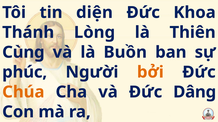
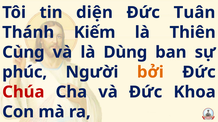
Khoa: Khoa -> Tuân (194, 13)
Lòng: Lòng -> Kiếm (95, 33)
Buồn: Buồn -> Dùng (125, 52)
Chúa colour: orange -> red (23, 92)
Dâng: Dâng -> Khoa (195, 92)
